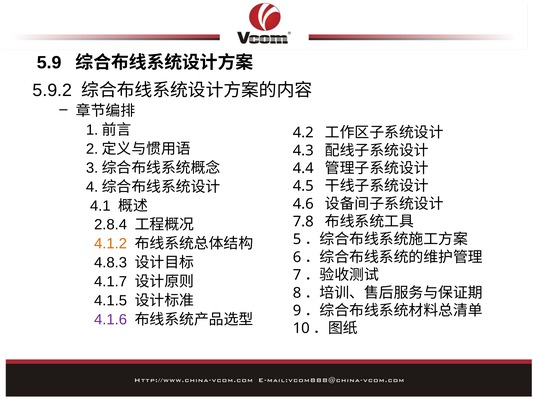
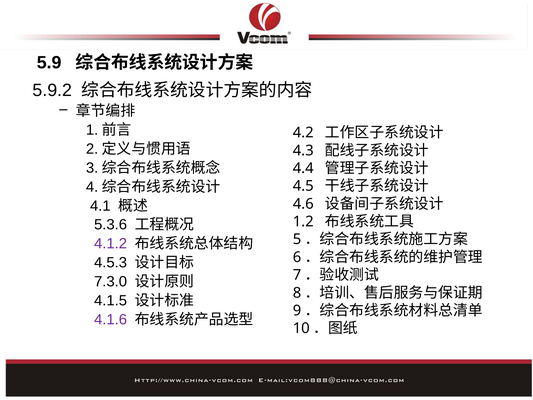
7.8: 7.8 -> 1.2 (303, 222)
2.8.4: 2.8.4 -> 5.3.6 (111, 225)
4.1.2 colour: orange -> purple (111, 244)
4.8.3: 4.8.3 -> 4.5.3 (111, 262)
4.1.7: 4.1.7 -> 7.3.0 (111, 281)
